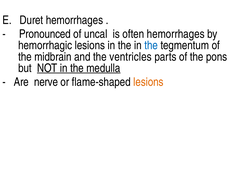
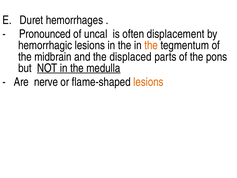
often hemorrhages: hemorrhages -> displacement (176, 34)
the colour: blue -> orange (151, 45)
ventricles: ventricles -> displaced (131, 57)
